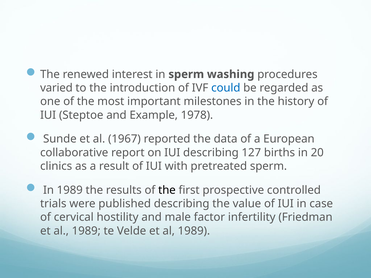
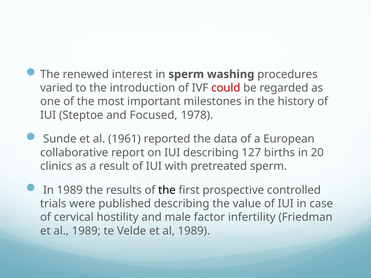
could colour: blue -> red (226, 88)
Example: Example -> Focused (154, 115)
1967: 1967 -> 1961 (124, 139)
